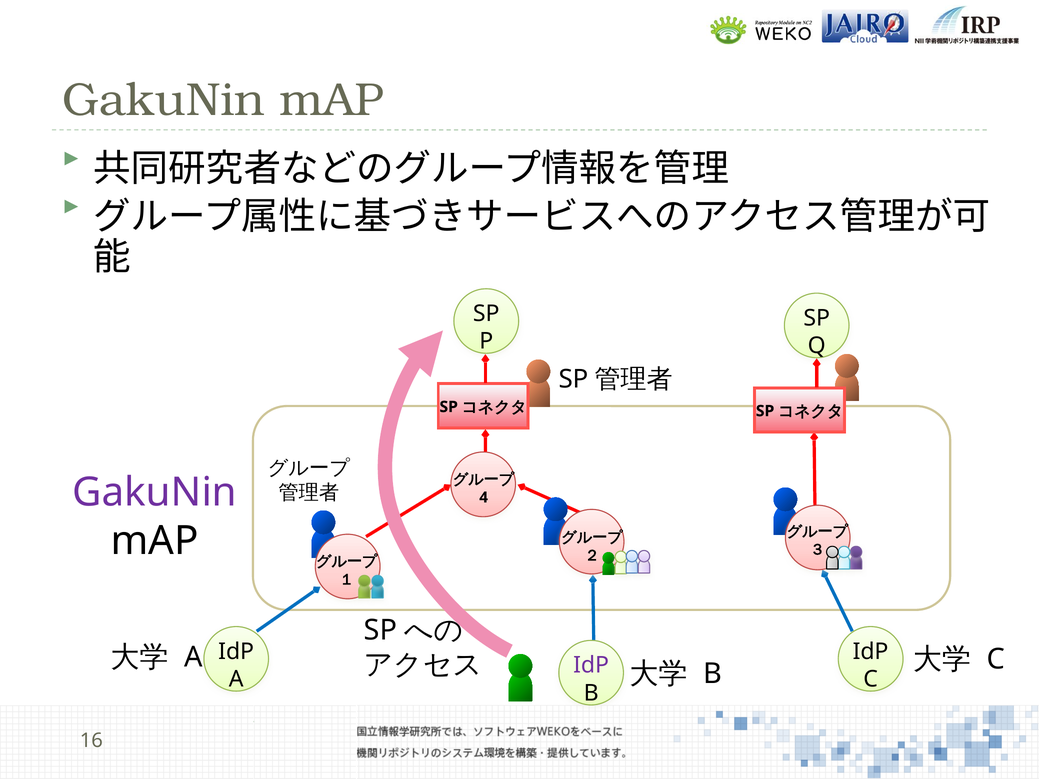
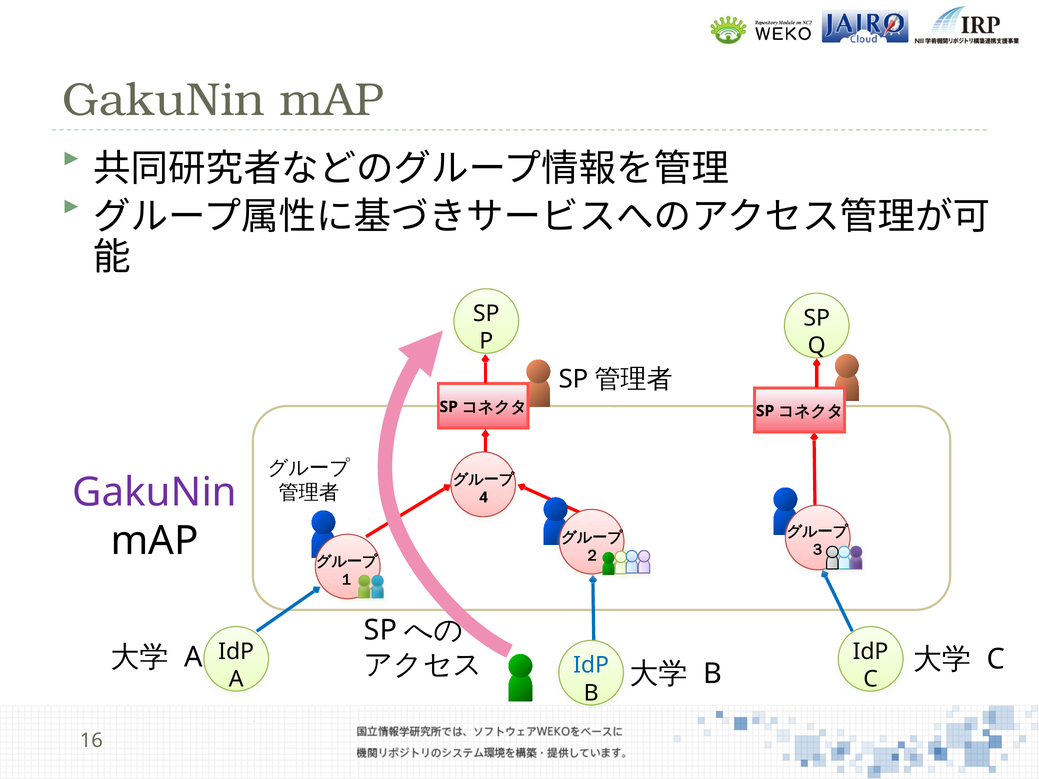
IdP colour: purple -> blue (591, 665)
